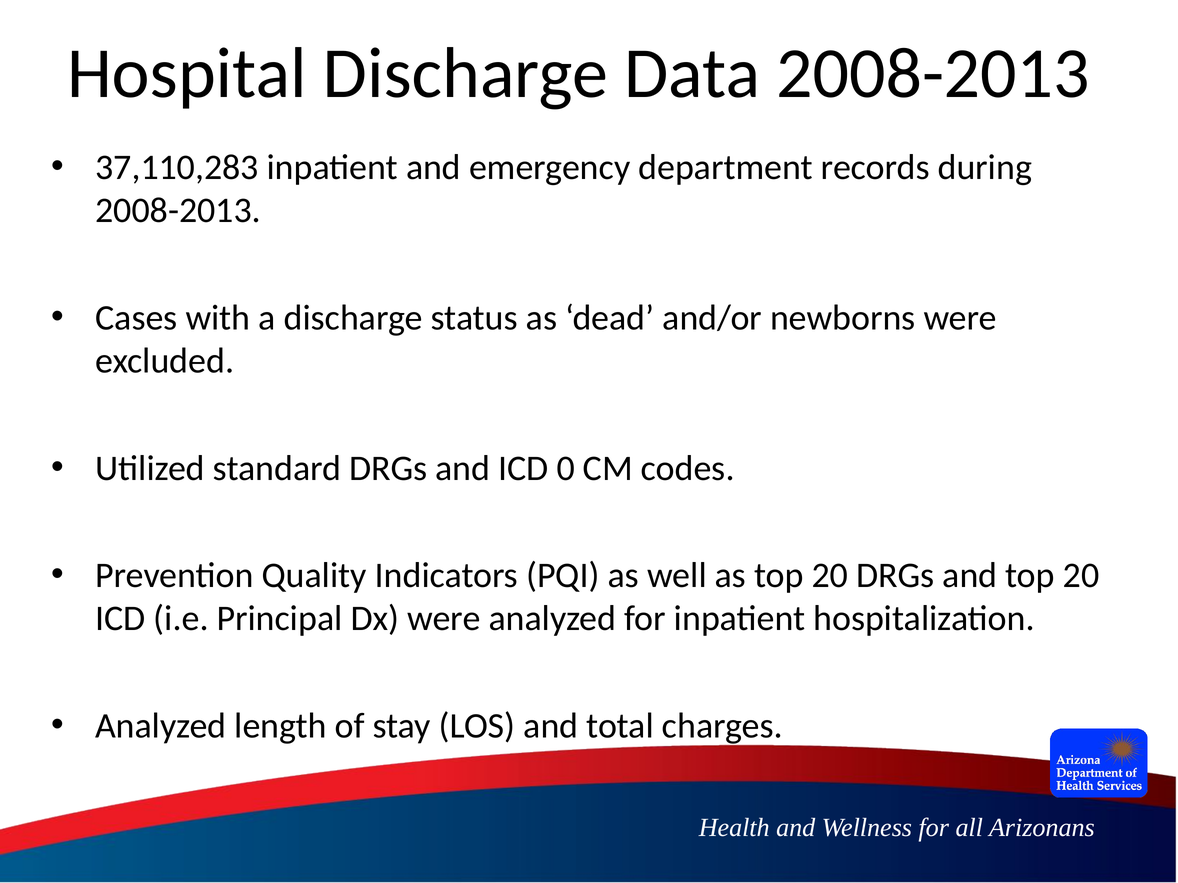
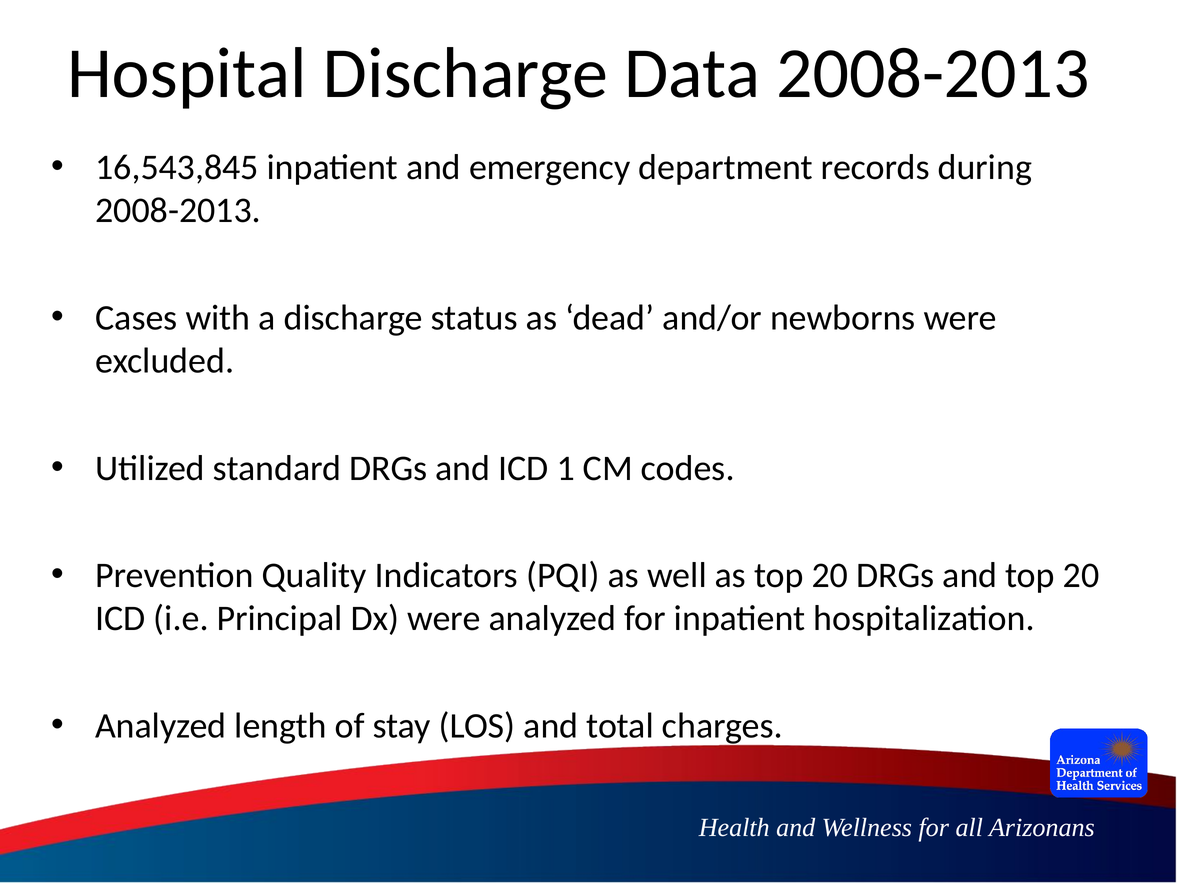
37,110,283: 37,110,283 -> 16,543,845 (177, 167)
0: 0 -> 1 (566, 468)
